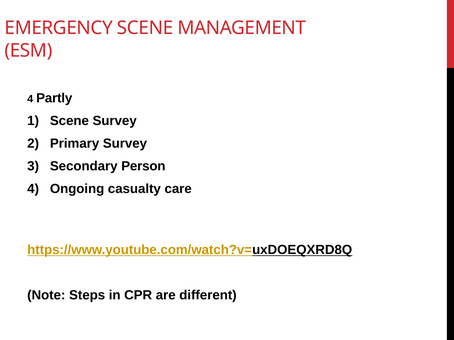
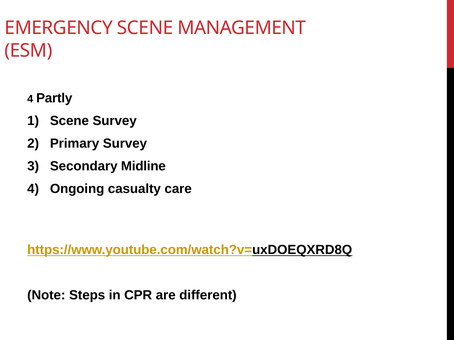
Person: Person -> Midline (143, 166)
